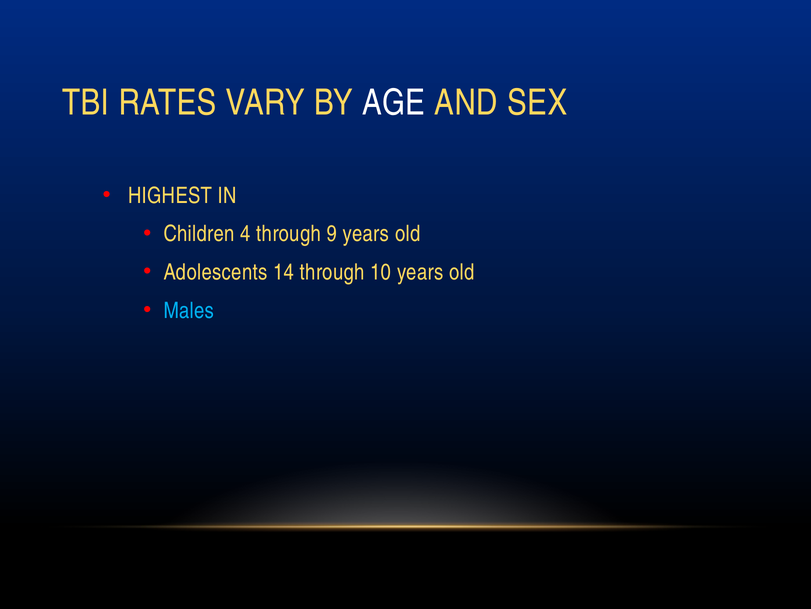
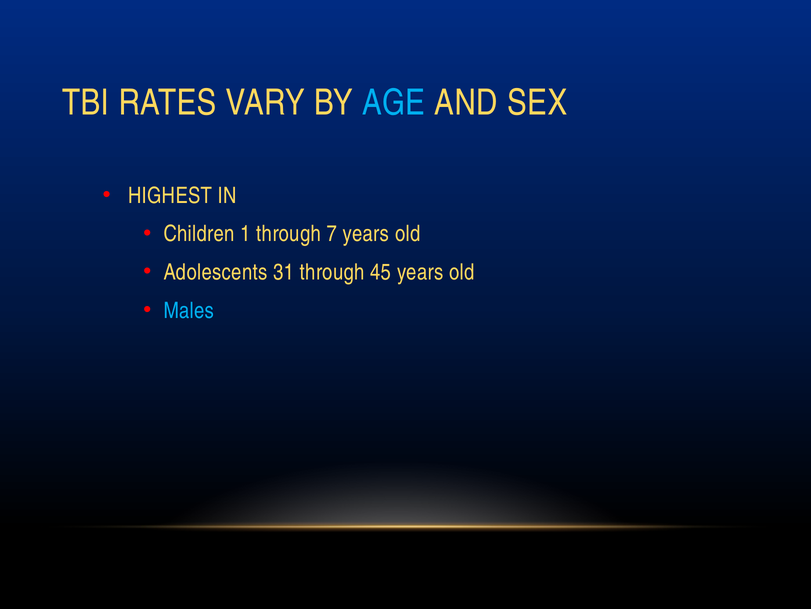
AGE colour: white -> light blue (394, 103)
4: 4 -> 1 (246, 234)
9: 9 -> 7 (332, 234)
14: 14 -> 31 (284, 272)
10: 10 -> 45 (381, 272)
